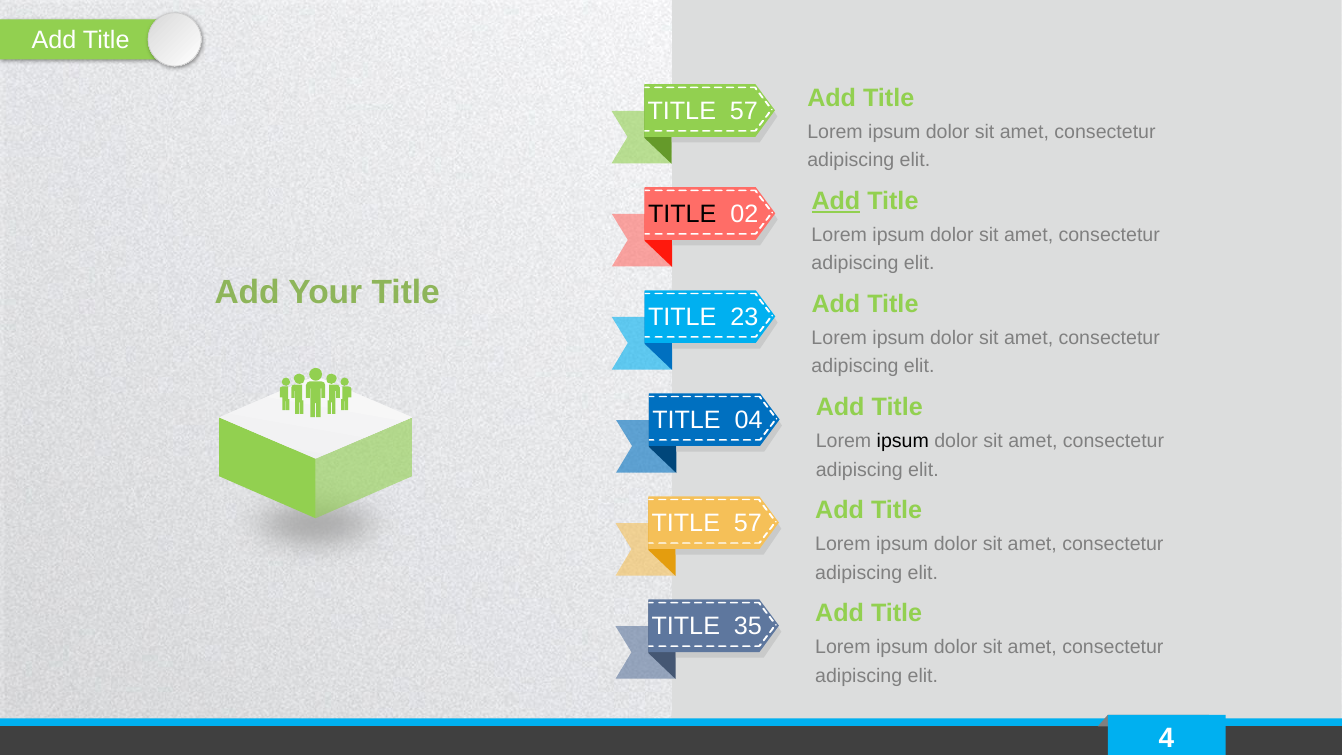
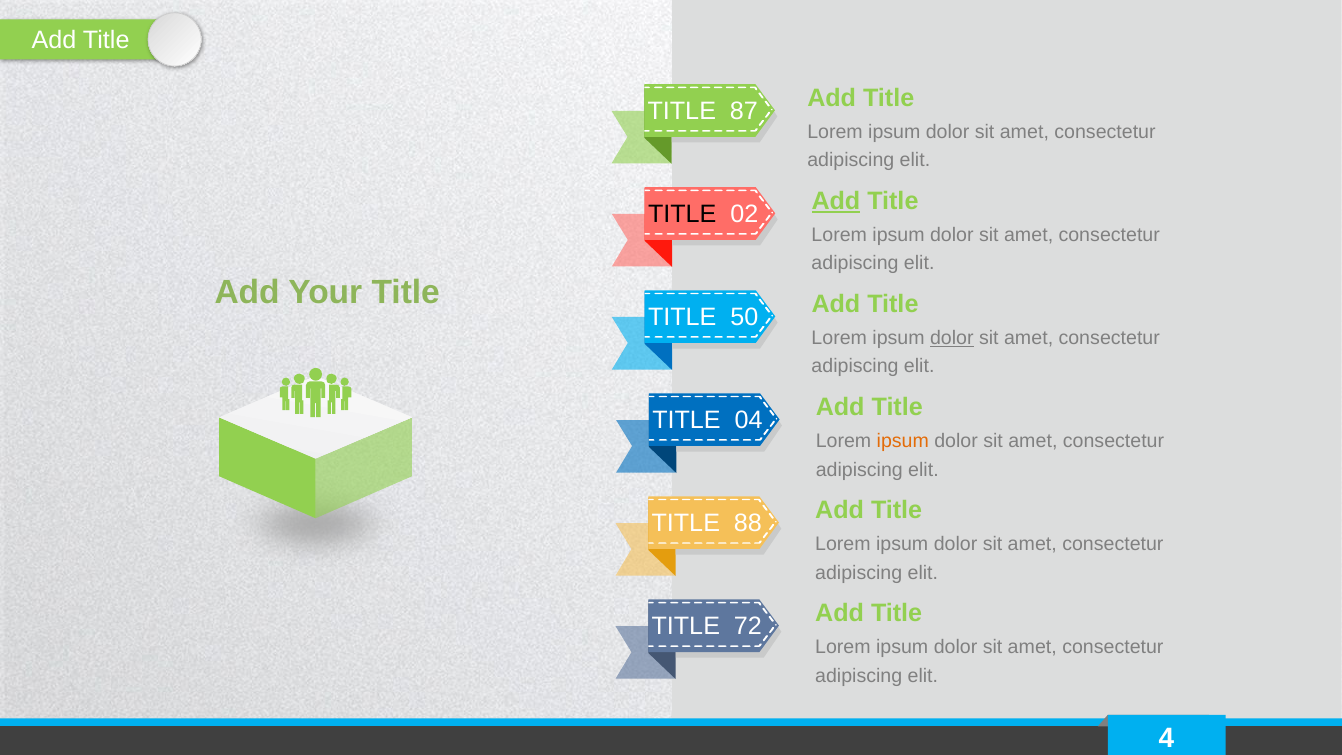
57: 57 -> 87 (744, 111)
23: 23 -> 50 (744, 317)
dolor underline: none -> present (952, 338)
ipsum colour: black -> orange (903, 441)
57: 57 -> 88 (748, 523)
35: 35 -> 72 (748, 626)
